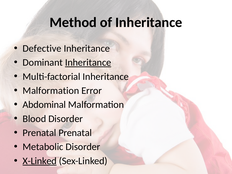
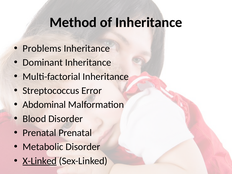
Defective: Defective -> Problems (42, 48)
Inheritance underline: present -> none (88, 63)
Malformation: Malformation -> Streptococcus (51, 91)
